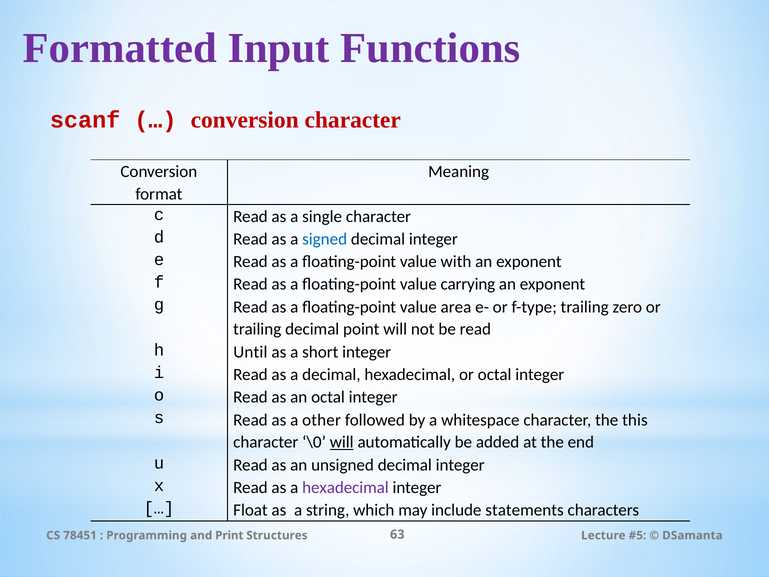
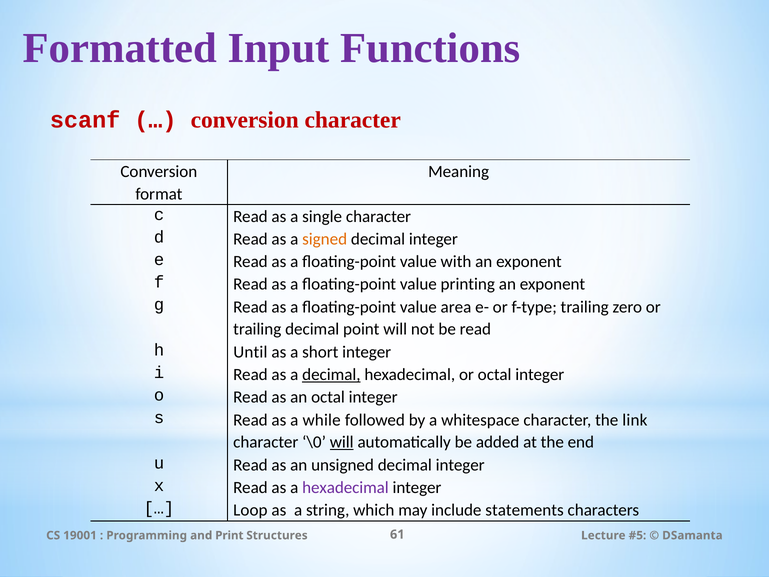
signed colour: blue -> orange (325, 239)
carrying: carrying -> printing (468, 284)
decimal underline: none -> present (331, 375)
other: other -> while (322, 420)
this: this -> link (635, 420)
Float: Float -> Loop (250, 510)
78451: 78451 -> 19001 (80, 535)
63: 63 -> 61 (397, 534)
